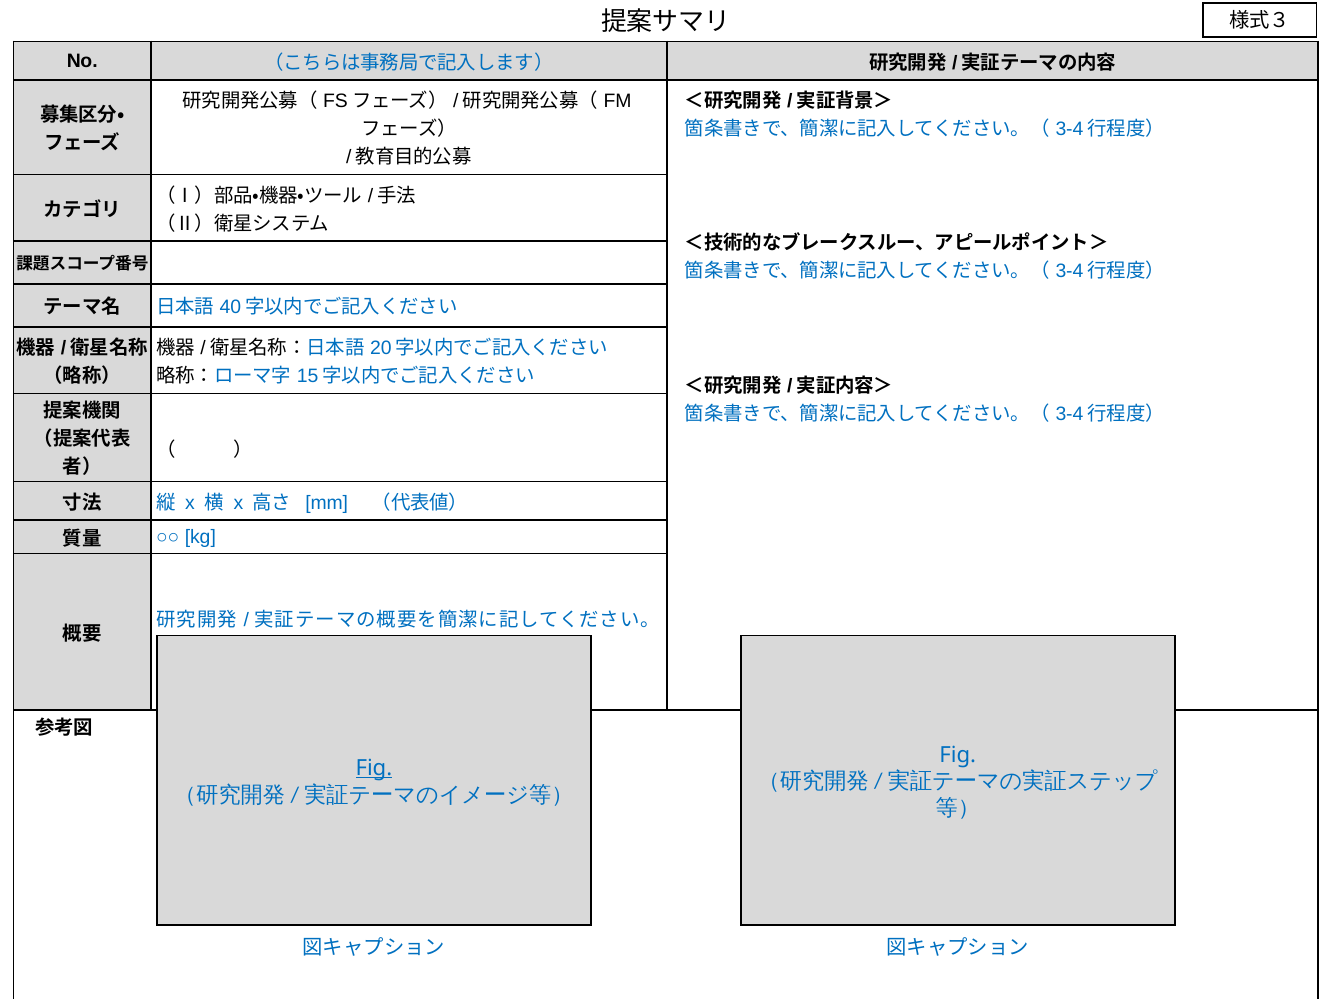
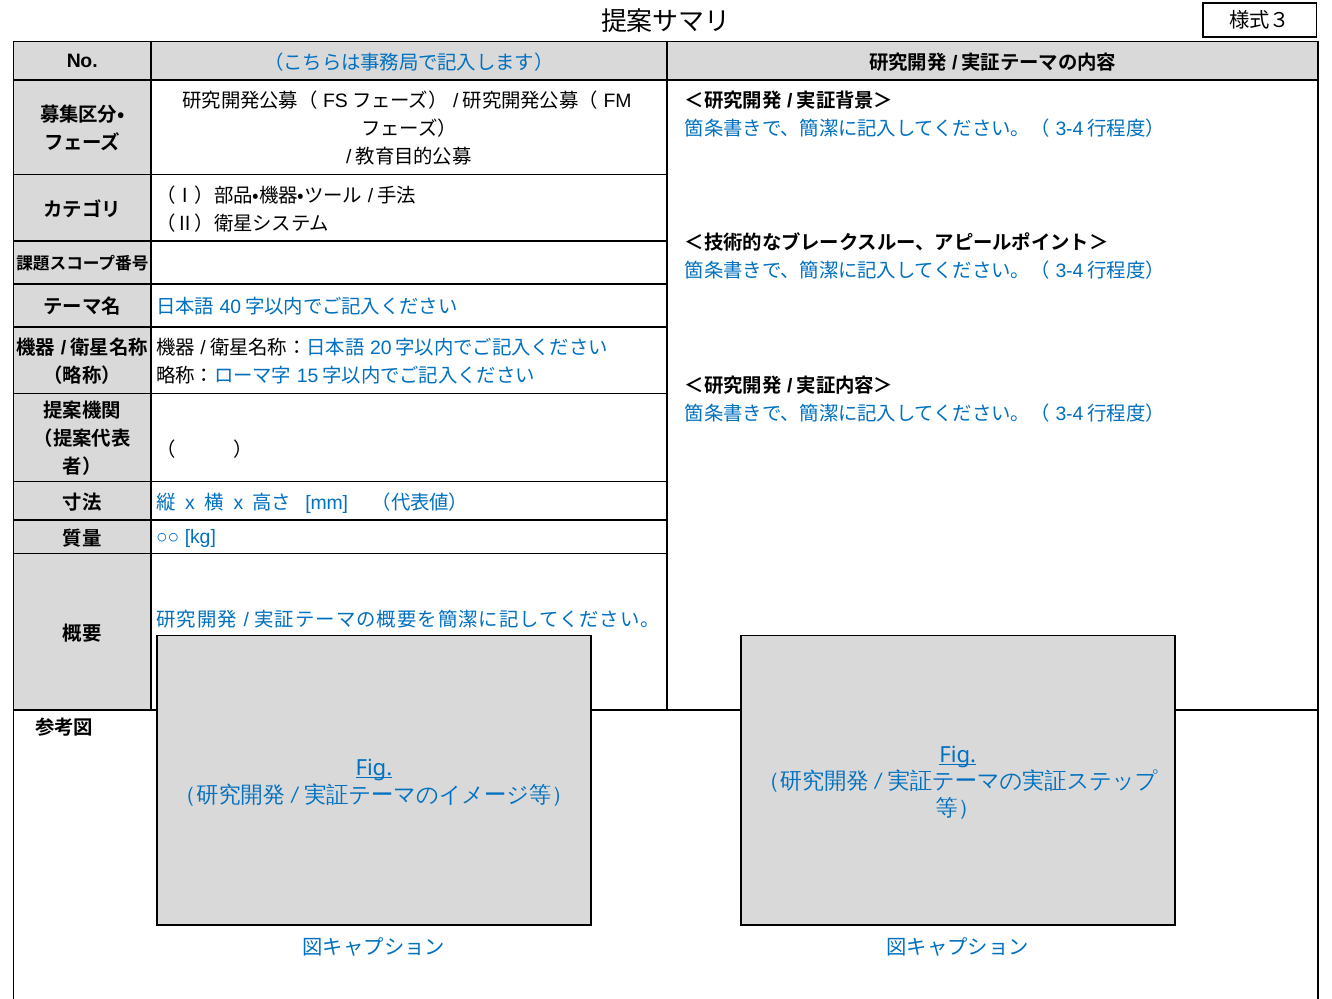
Fig underline: none -> present (958, 755)
